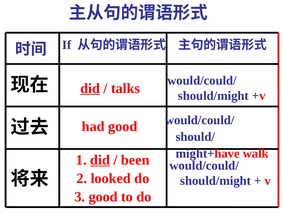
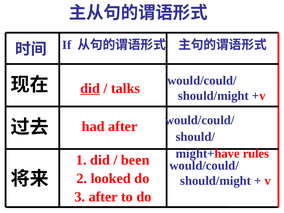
had good: good -> after (123, 126)
walk: walk -> rules (256, 153)
did underline: present -> none (100, 160)
3 good: good -> after (103, 197)
